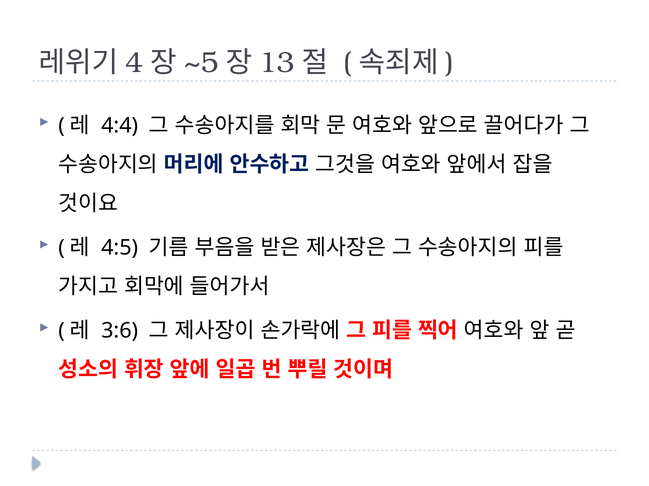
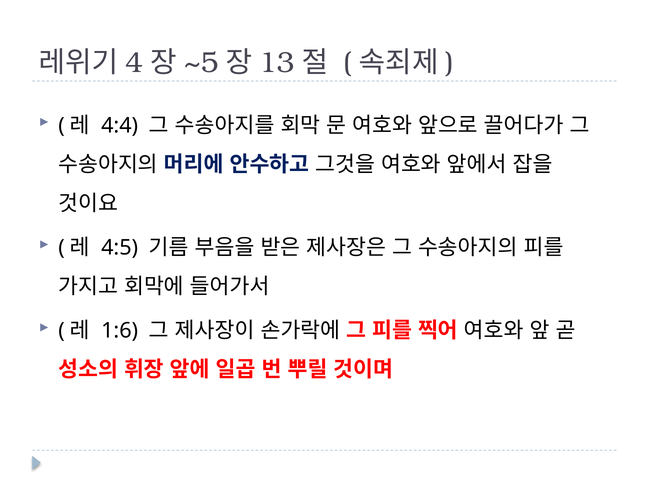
3:6: 3:6 -> 1:6 (120, 331)
